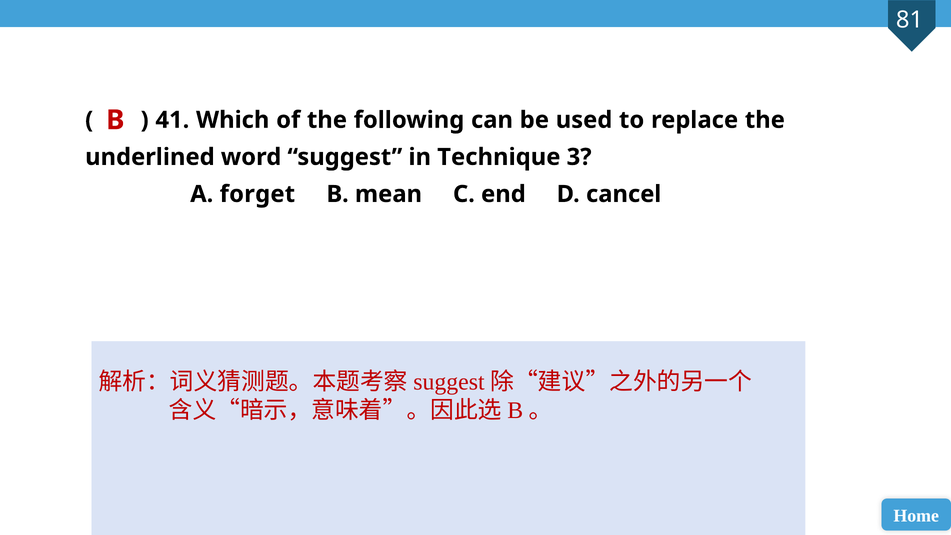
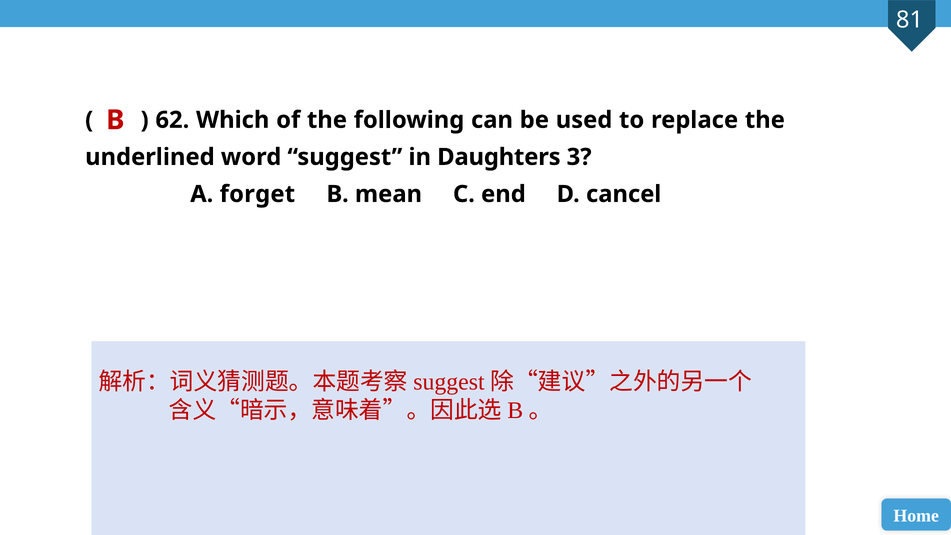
41: 41 -> 62 (172, 120)
Technique: Technique -> Daughters (499, 157)
